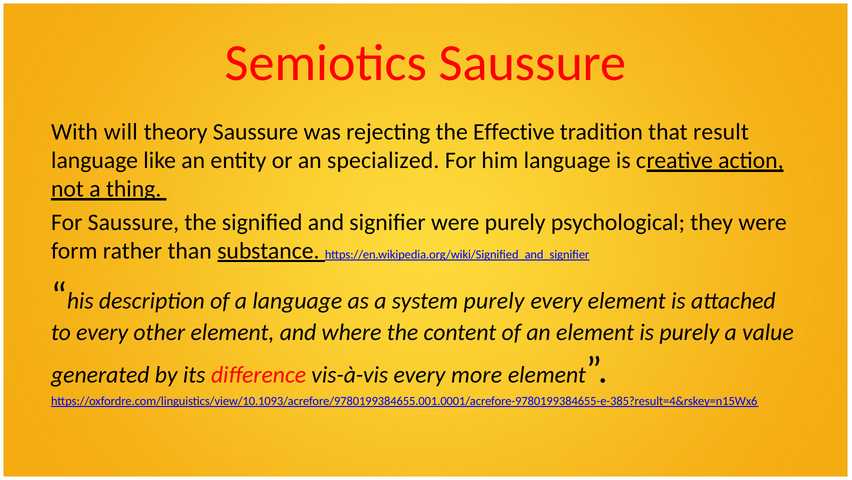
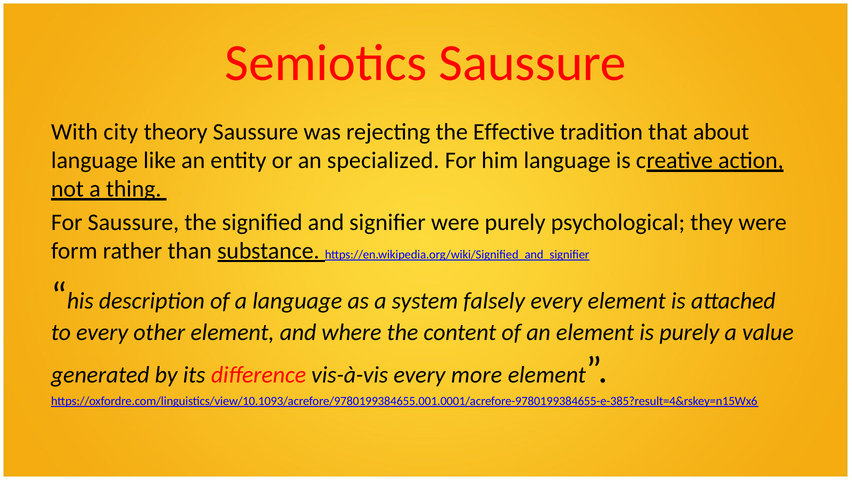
will: will -> city (121, 132)
result: result -> about (721, 132)
system purely: purely -> falsely (494, 301)
